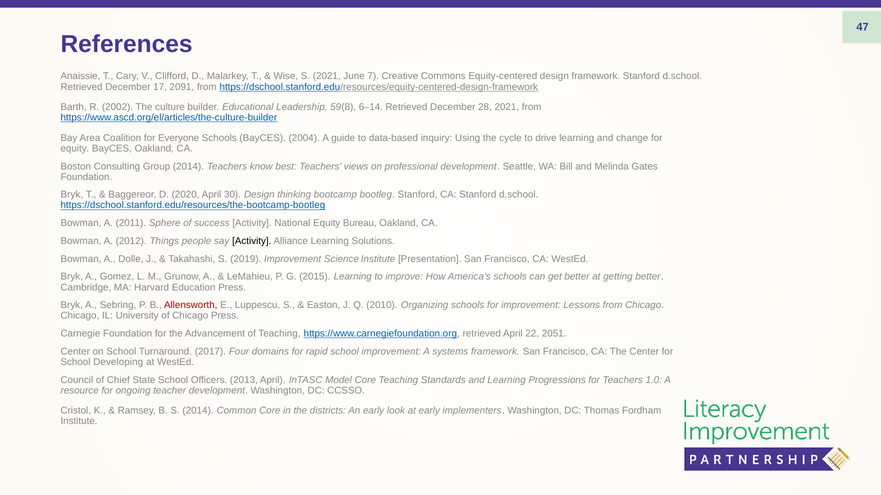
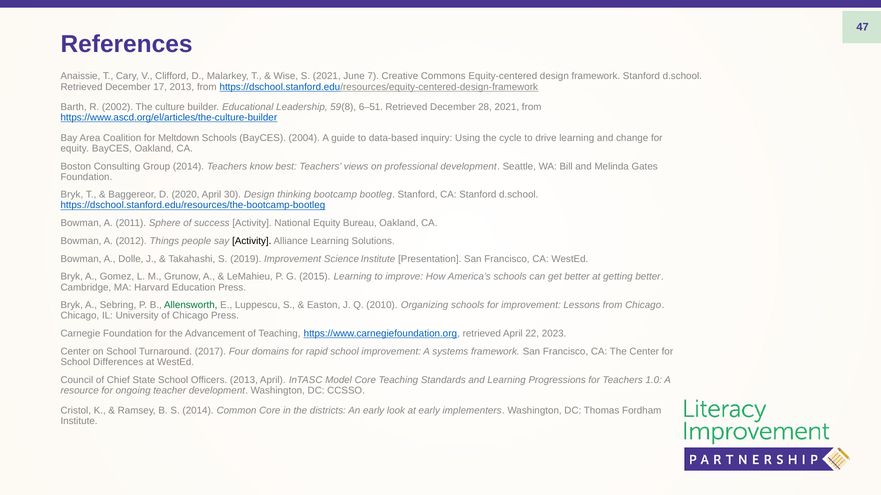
17 2091: 2091 -> 2013 (182, 87)
6–14: 6–14 -> 6–51 (371, 107)
Everyone: Everyone -> Meltdown (179, 138)
Allensworth colour: red -> green (191, 306)
2051: 2051 -> 2023 (554, 334)
Developing: Developing -> Differences (118, 362)
